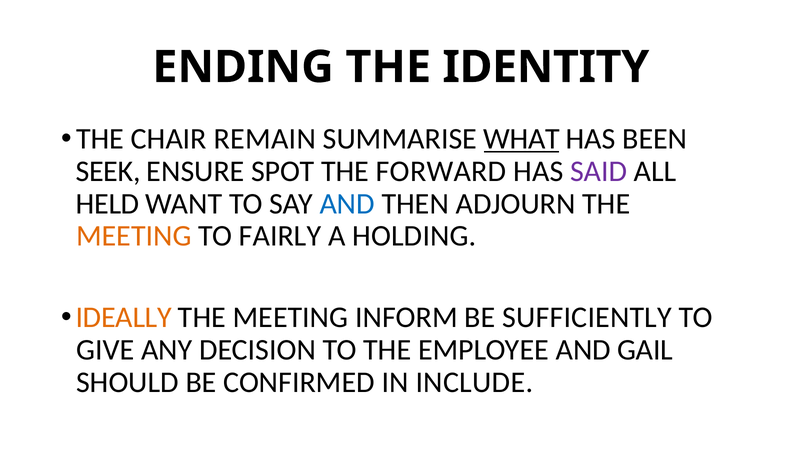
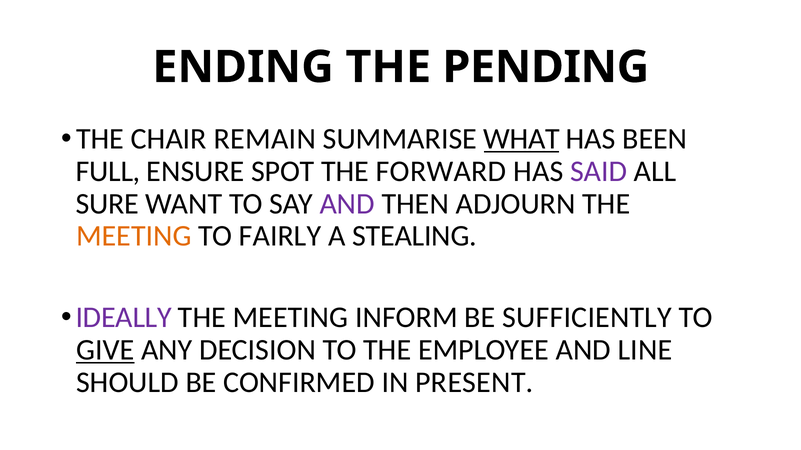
IDENTITY: IDENTITY -> PENDING (546, 67)
SEEK: SEEK -> FULL (108, 171)
HELD: HELD -> SURE (108, 204)
AND colour: blue -> purple (347, 204)
HOLDING: HOLDING -> STEALING (415, 236)
IDEALLY colour: orange -> purple (124, 318)
GIVE underline: none -> present (105, 350)
GAIL: GAIL -> LINE (645, 350)
INCLUDE: INCLUDE -> PRESENT (474, 383)
